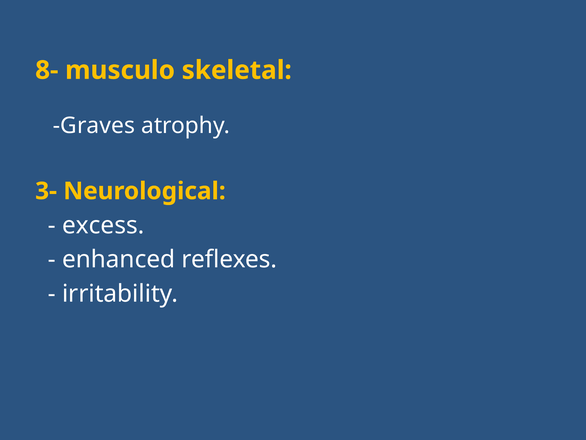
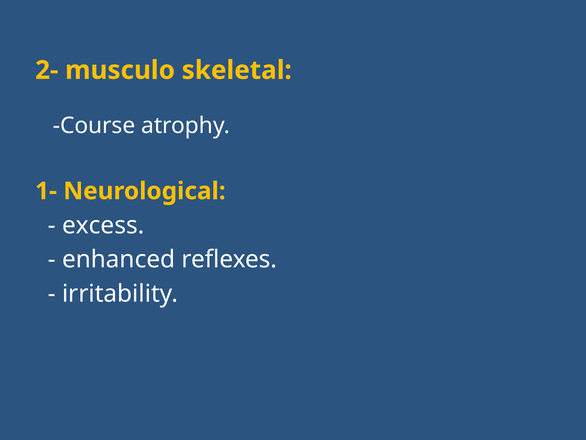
8-: 8- -> 2- (47, 70)
Graves: Graves -> Course (94, 126)
3-: 3- -> 1- (46, 191)
